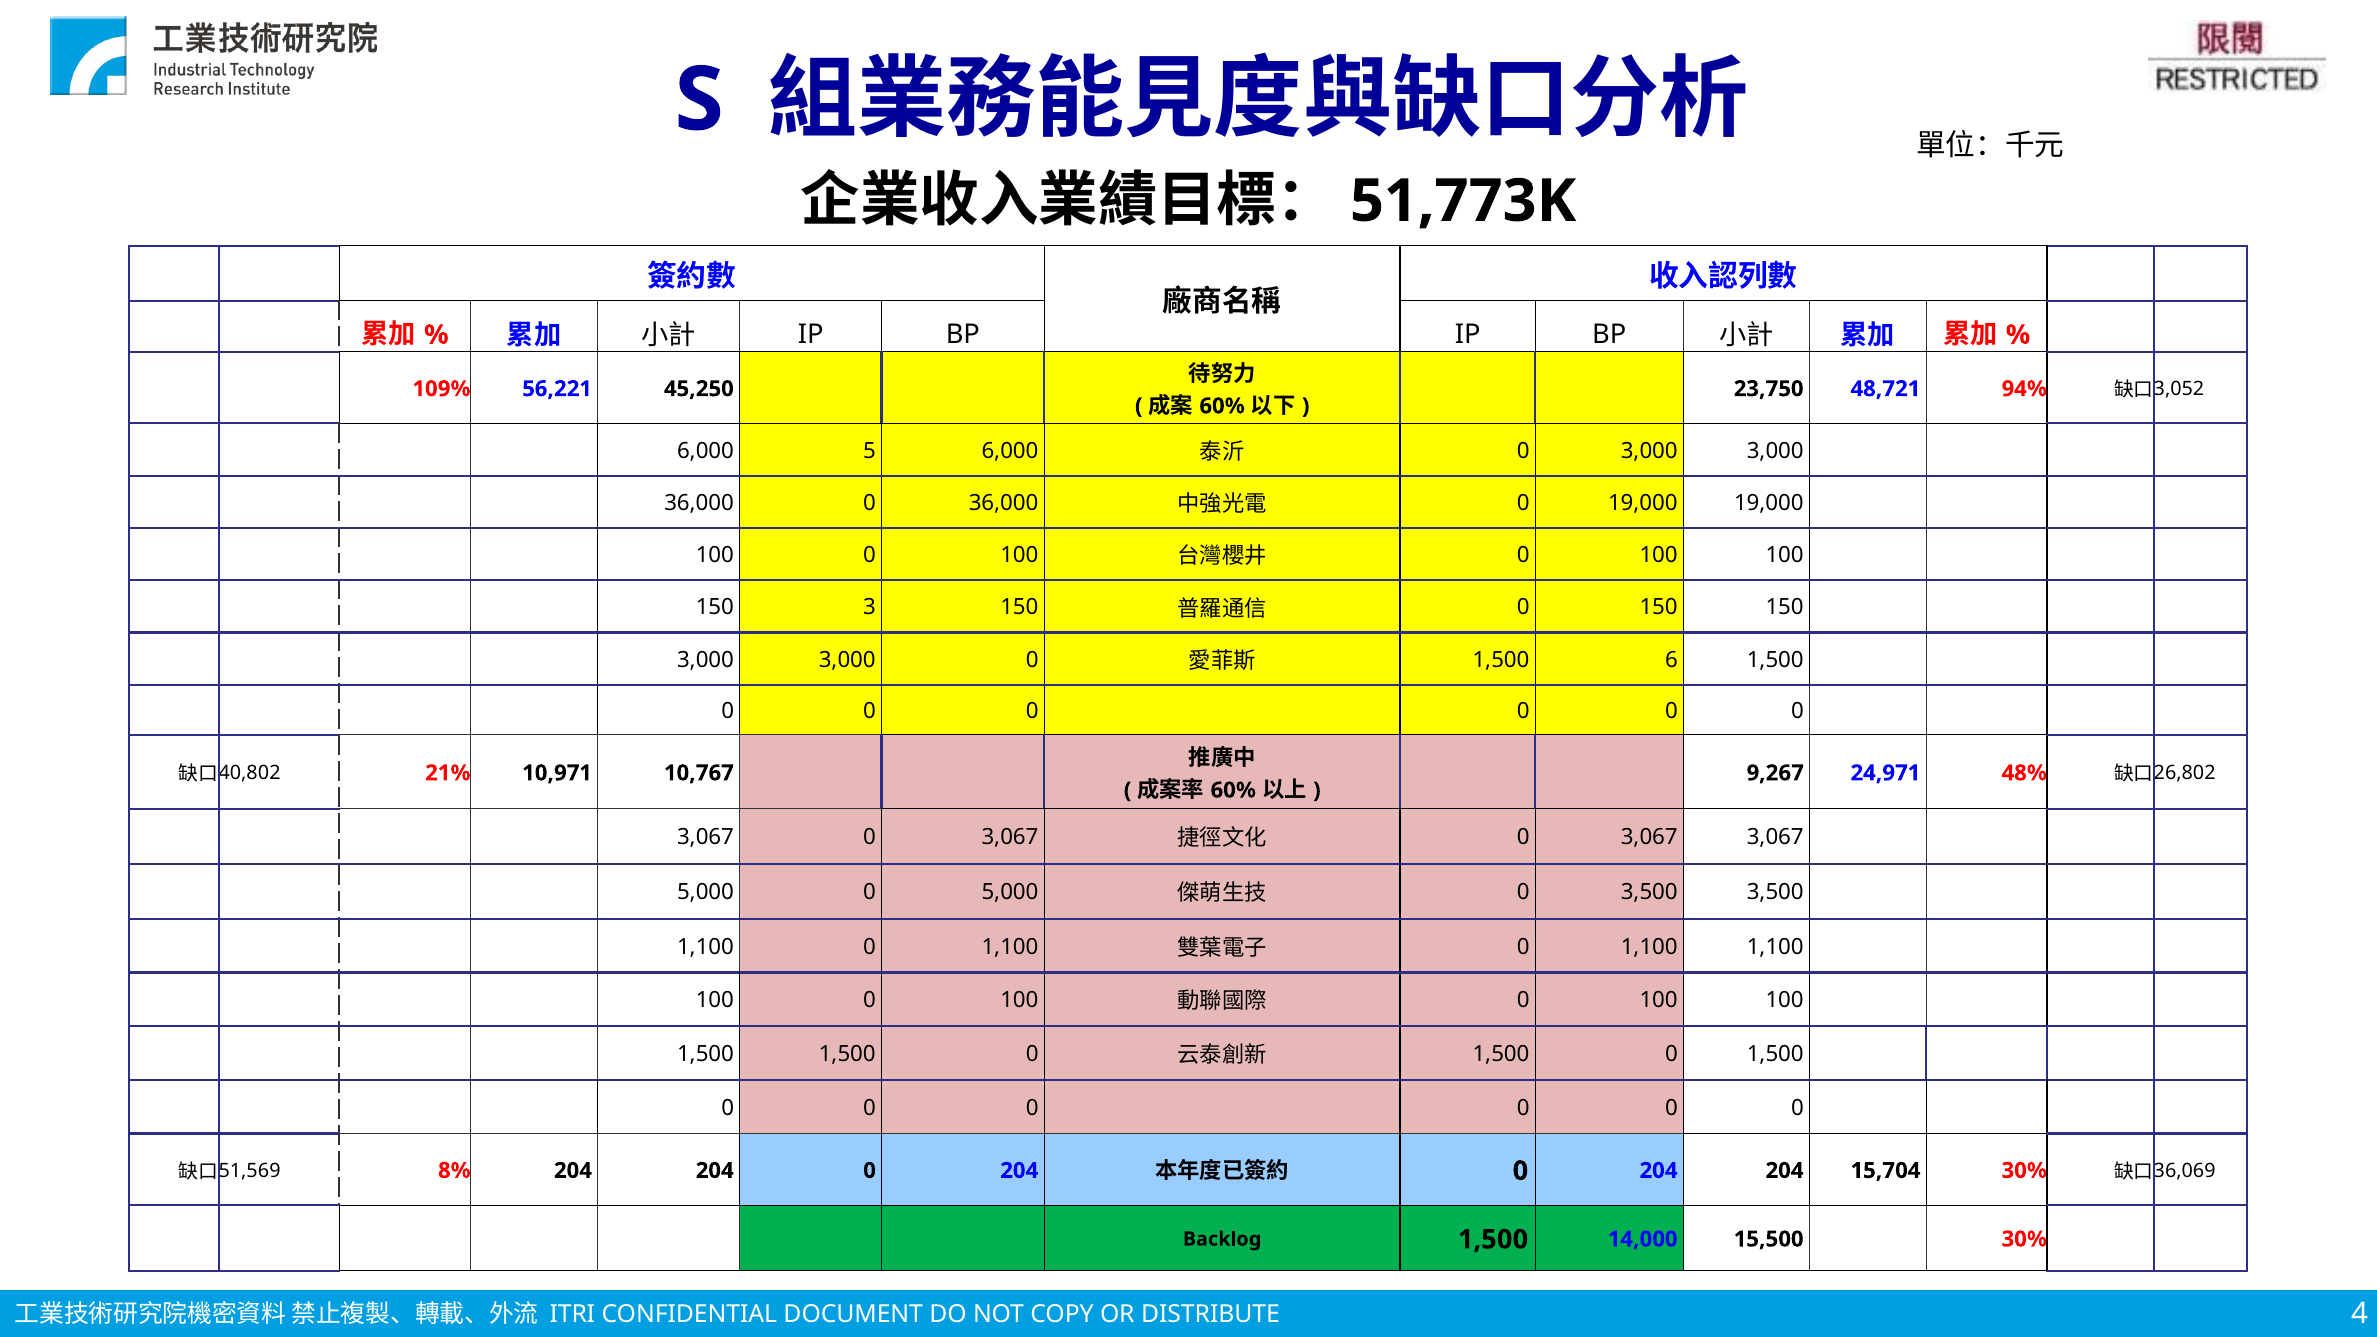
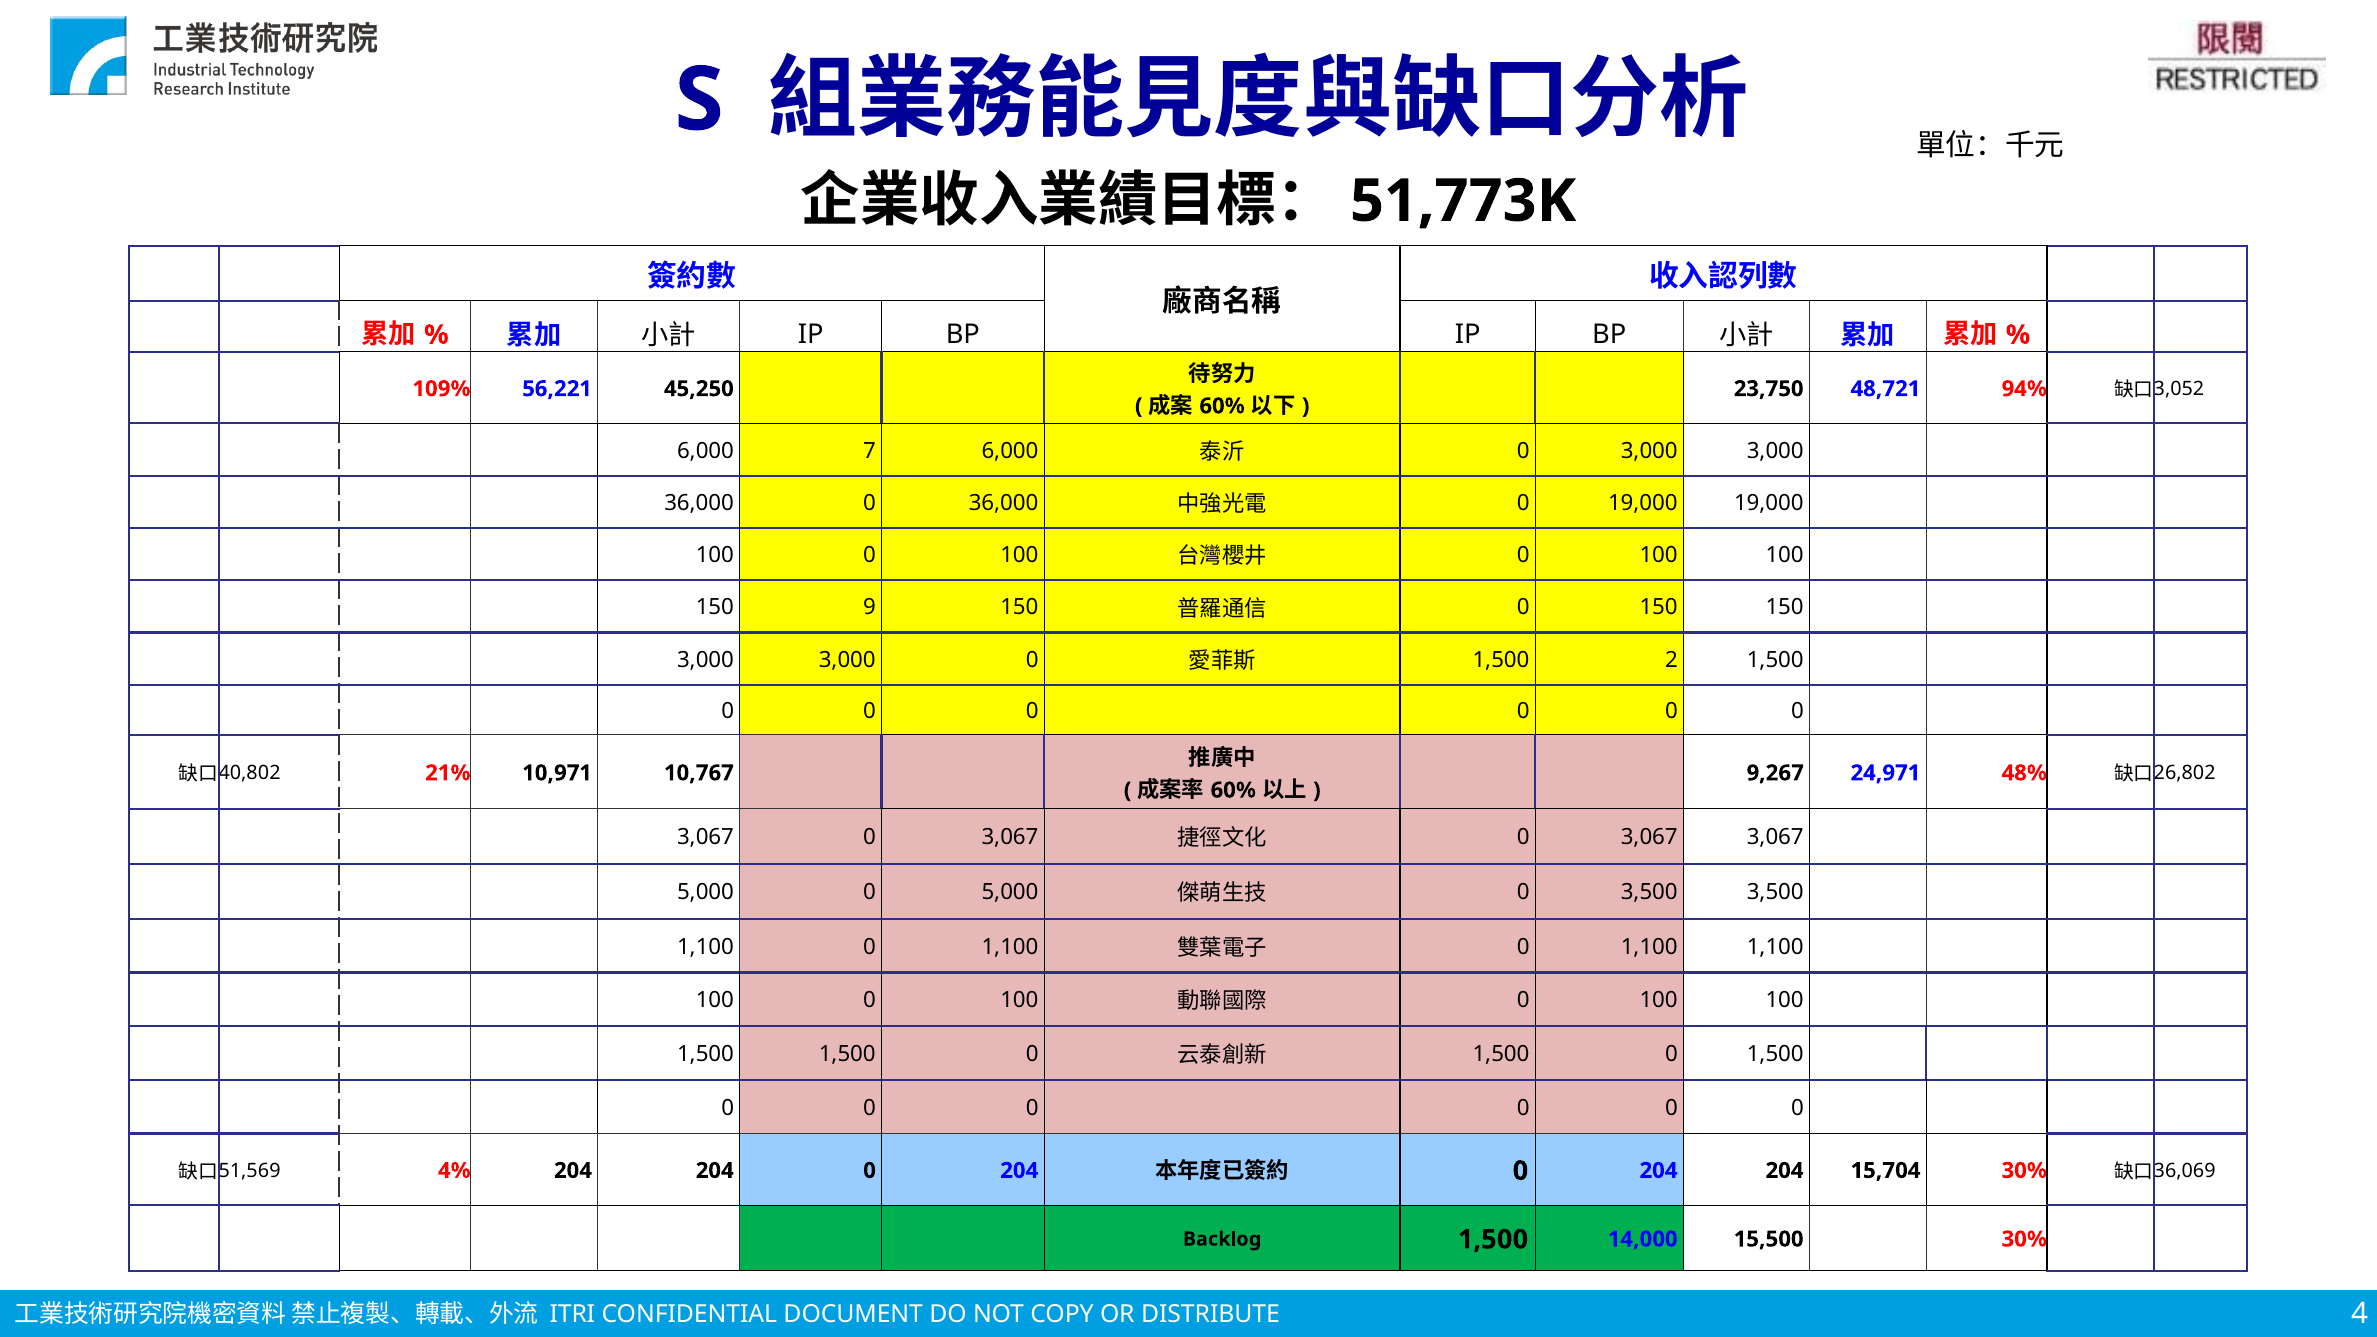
5: 5 -> 7 (870, 451)
3: 3 -> 9 (870, 608)
6: 6 -> 2 (1672, 660)
8%: 8% -> 4% (454, 1171)
